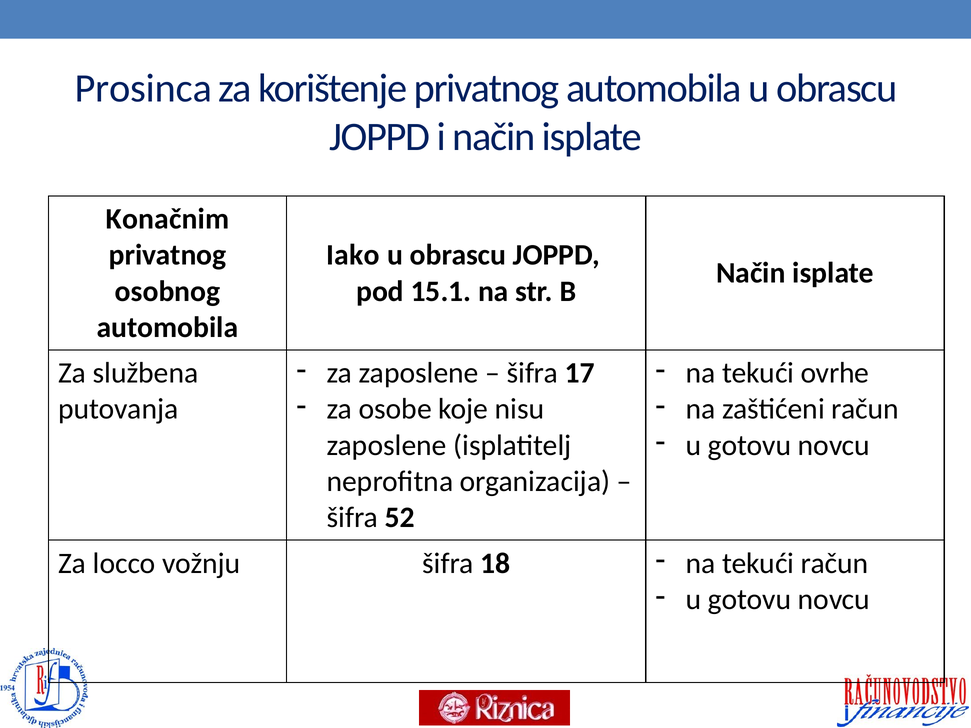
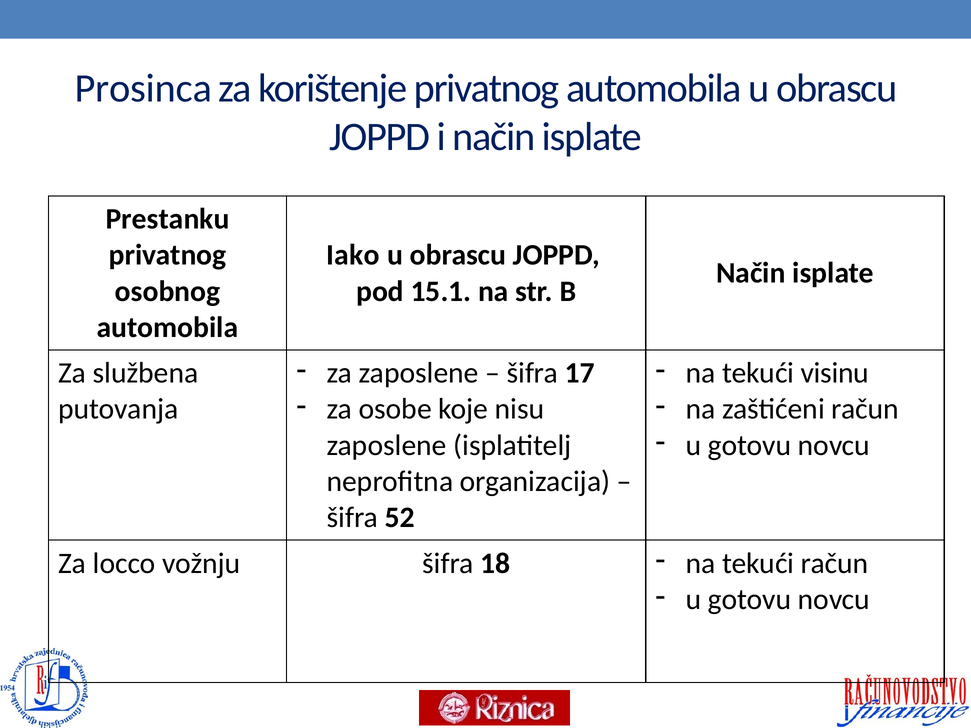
Konačnim: Konačnim -> Prestanku (168, 219)
ovrhe: ovrhe -> visinu (835, 373)
